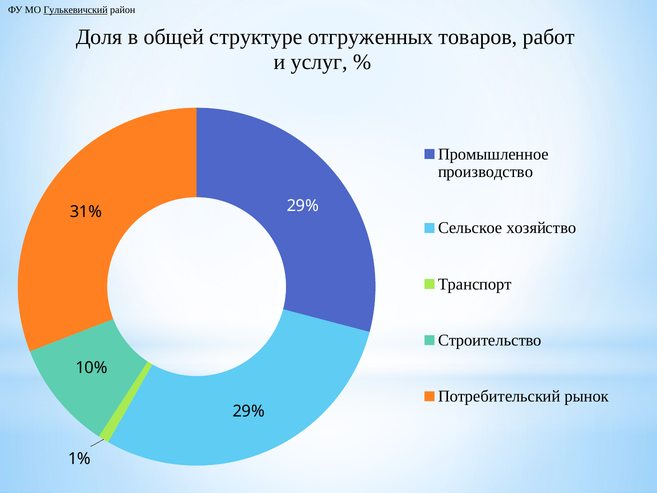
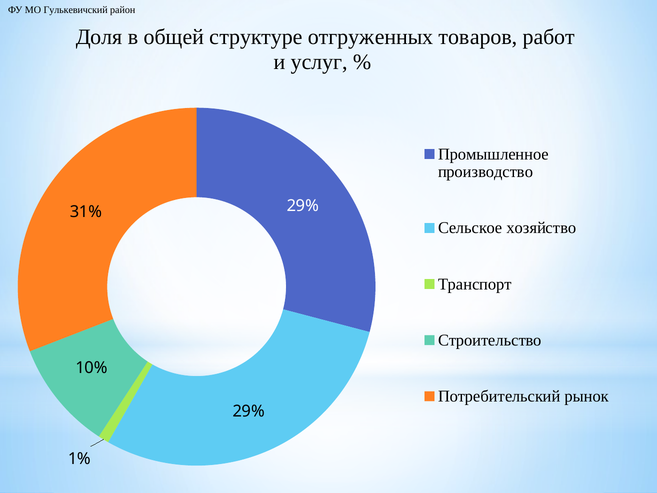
Гулькевичский underline: present -> none (76, 10)
